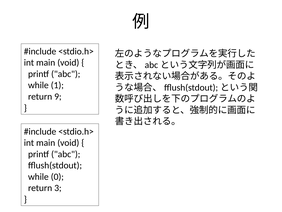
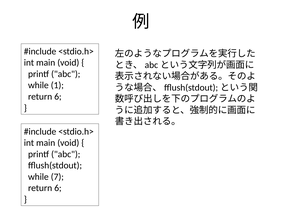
9: 9 -> 6 (58, 96)
0: 0 -> 7 (57, 176)
3: 3 -> 6 (58, 188)
